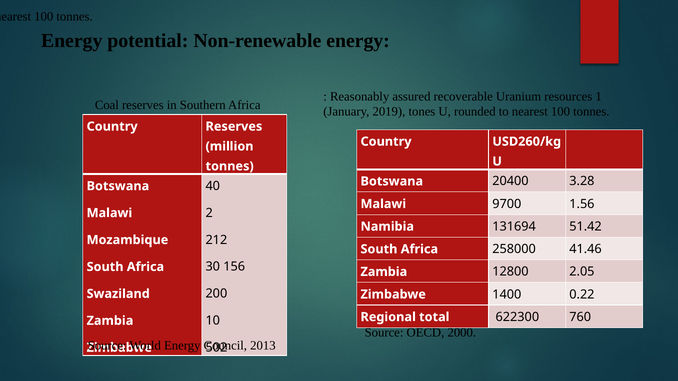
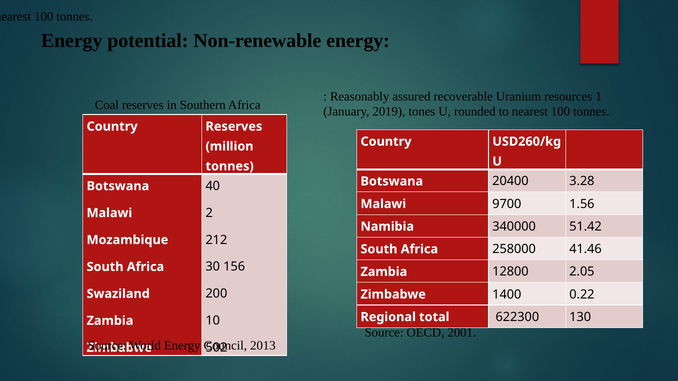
131694: 131694 -> 340000 (514, 227)
760: 760 -> 130 (580, 317)
2000: 2000 -> 2001 (462, 333)
